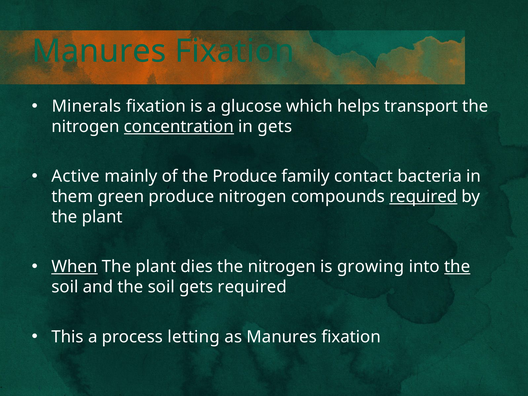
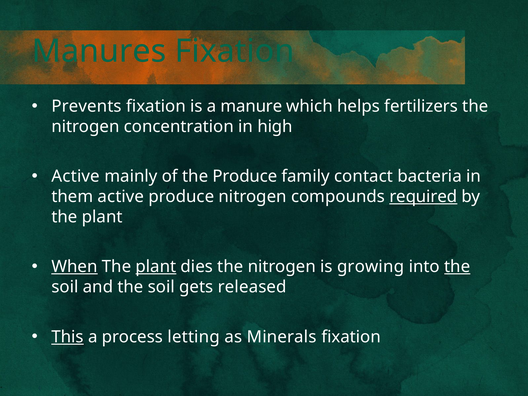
Minerals: Minerals -> Prevents (87, 106)
glucose: glucose -> manure (251, 106)
transport: transport -> fertilizers (421, 106)
concentration underline: present -> none (179, 127)
in gets: gets -> high (275, 127)
them green: green -> active (121, 197)
plant underline: none -> present (156, 267)
gets required: required -> released (252, 287)
This underline: none -> present (68, 337)
as Manures: Manures -> Minerals (282, 337)
